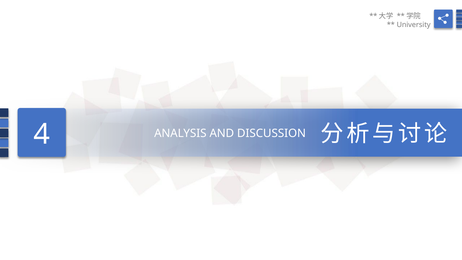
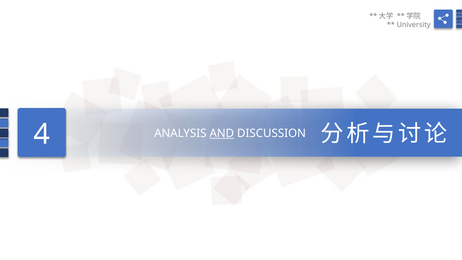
AND underline: none -> present (222, 133)
